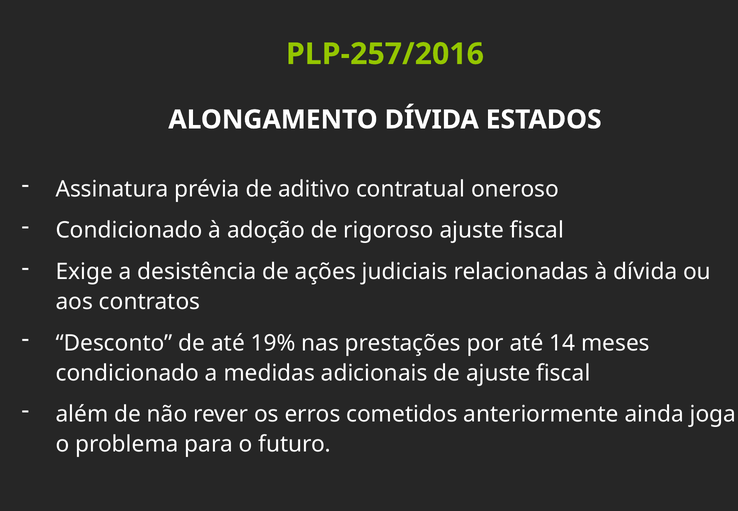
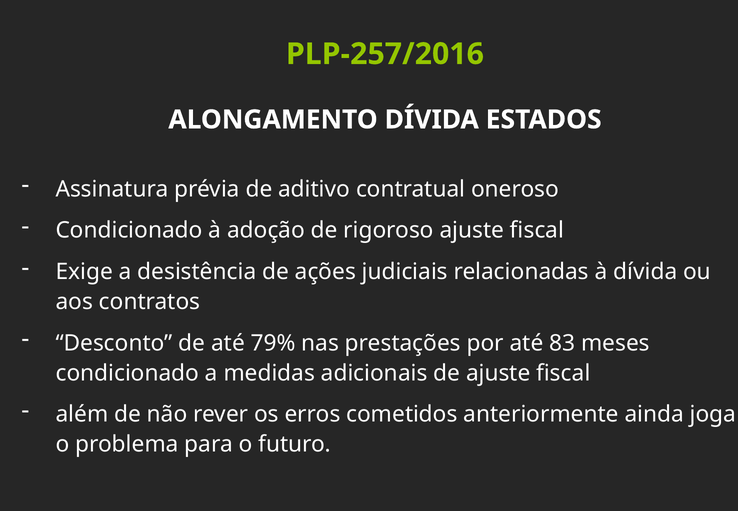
19%: 19% -> 79% (273, 343)
14: 14 -> 83 (562, 343)
